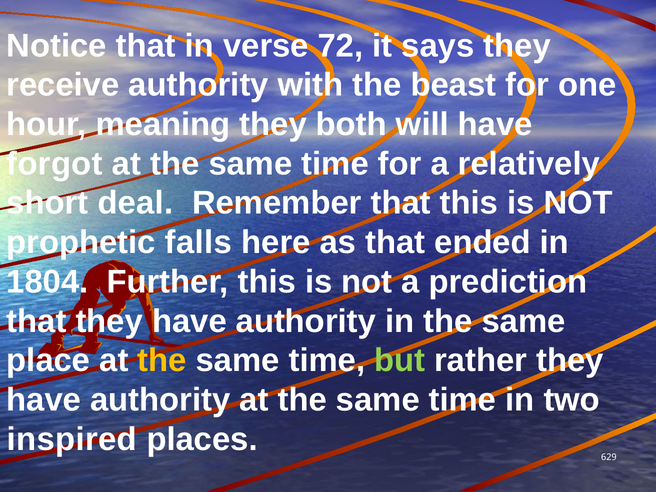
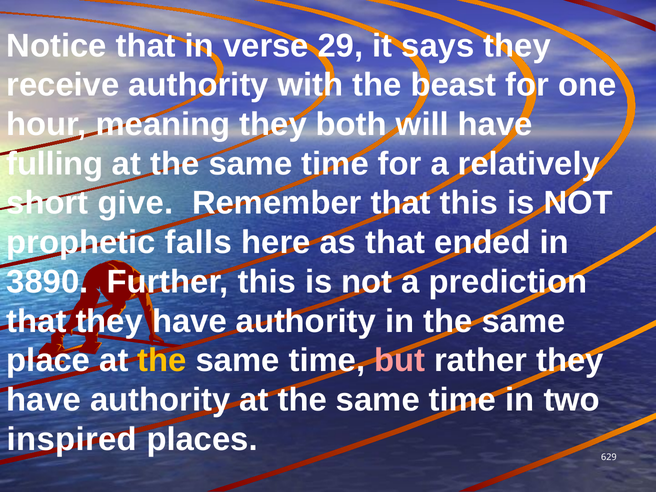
72: 72 -> 29 (341, 46)
forgot: forgot -> fulling (55, 164)
deal: deal -> give (136, 203)
1804: 1804 -> 3890 (47, 282)
but colour: light green -> pink (400, 361)
